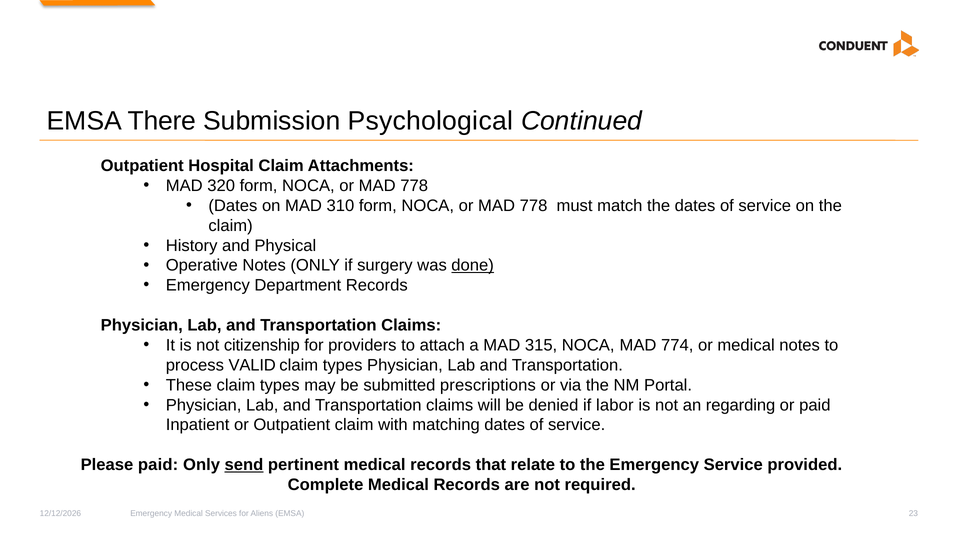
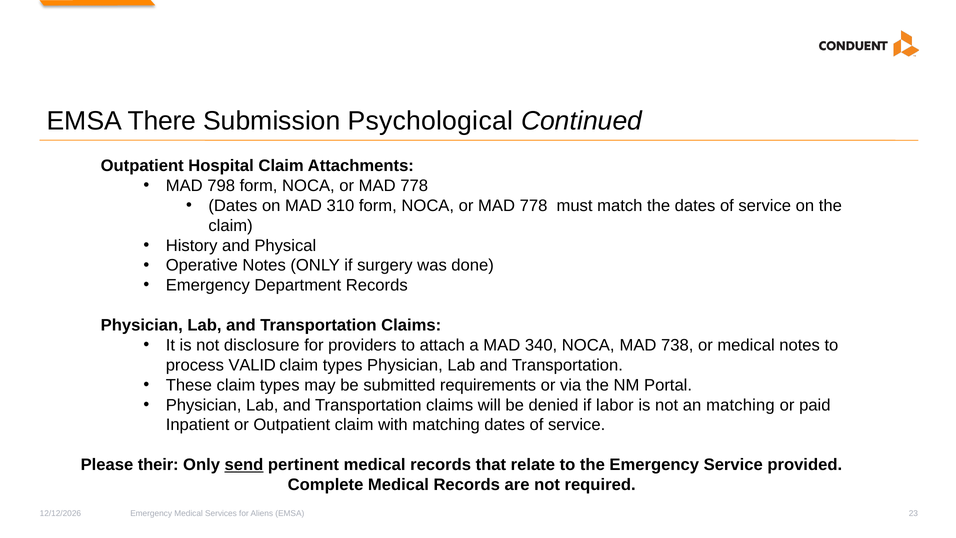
320: 320 -> 798 (221, 186)
done underline: present -> none (473, 265)
citizenship: citizenship -> disclosure (262, 345)
315: 315 -> 340 (541, 345)
774: 774 -> 738 (677, 345)
prescriptions: prescriptions -> requirements (488, 385)
an regarding: regarding -> matching (740, 405)
Please paid: paid -> their (158, 465)
